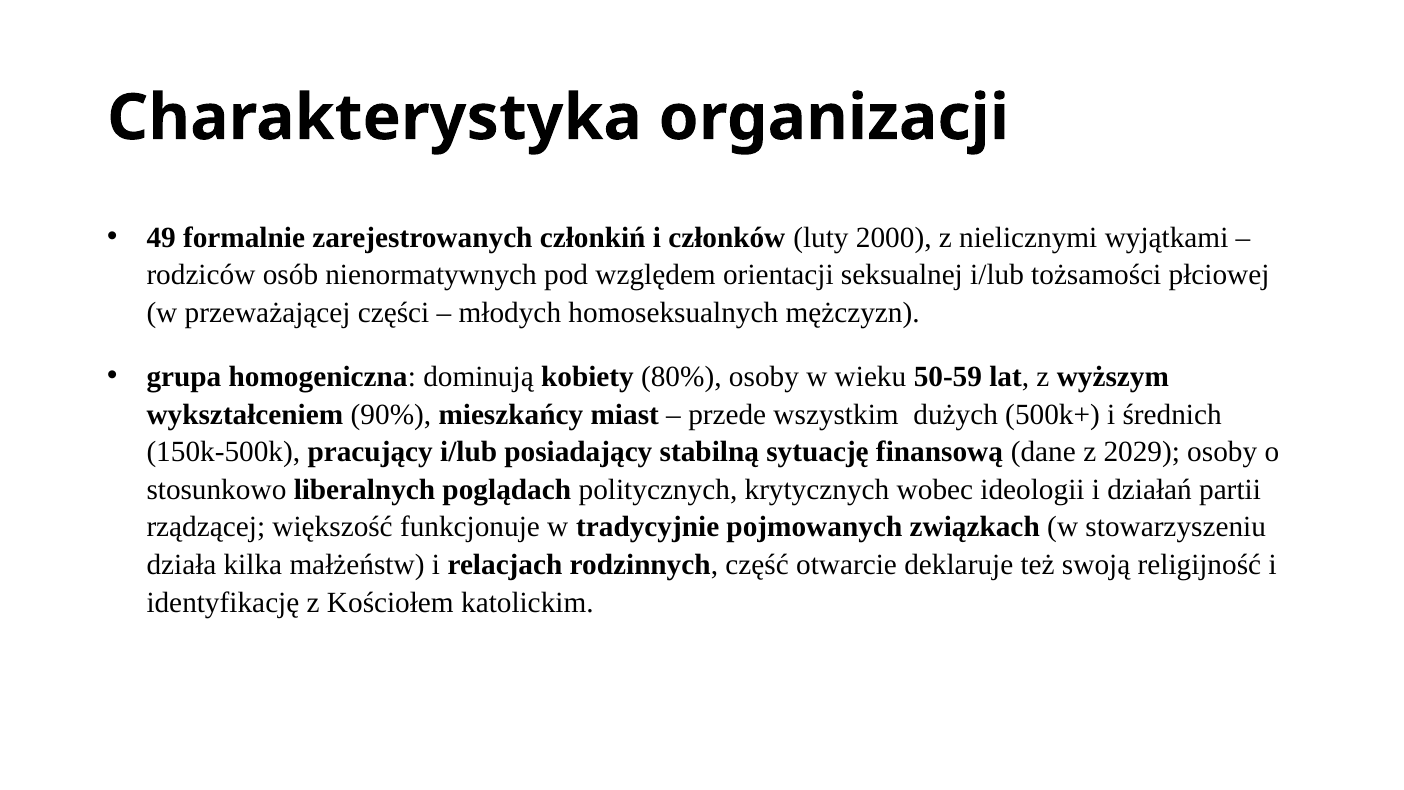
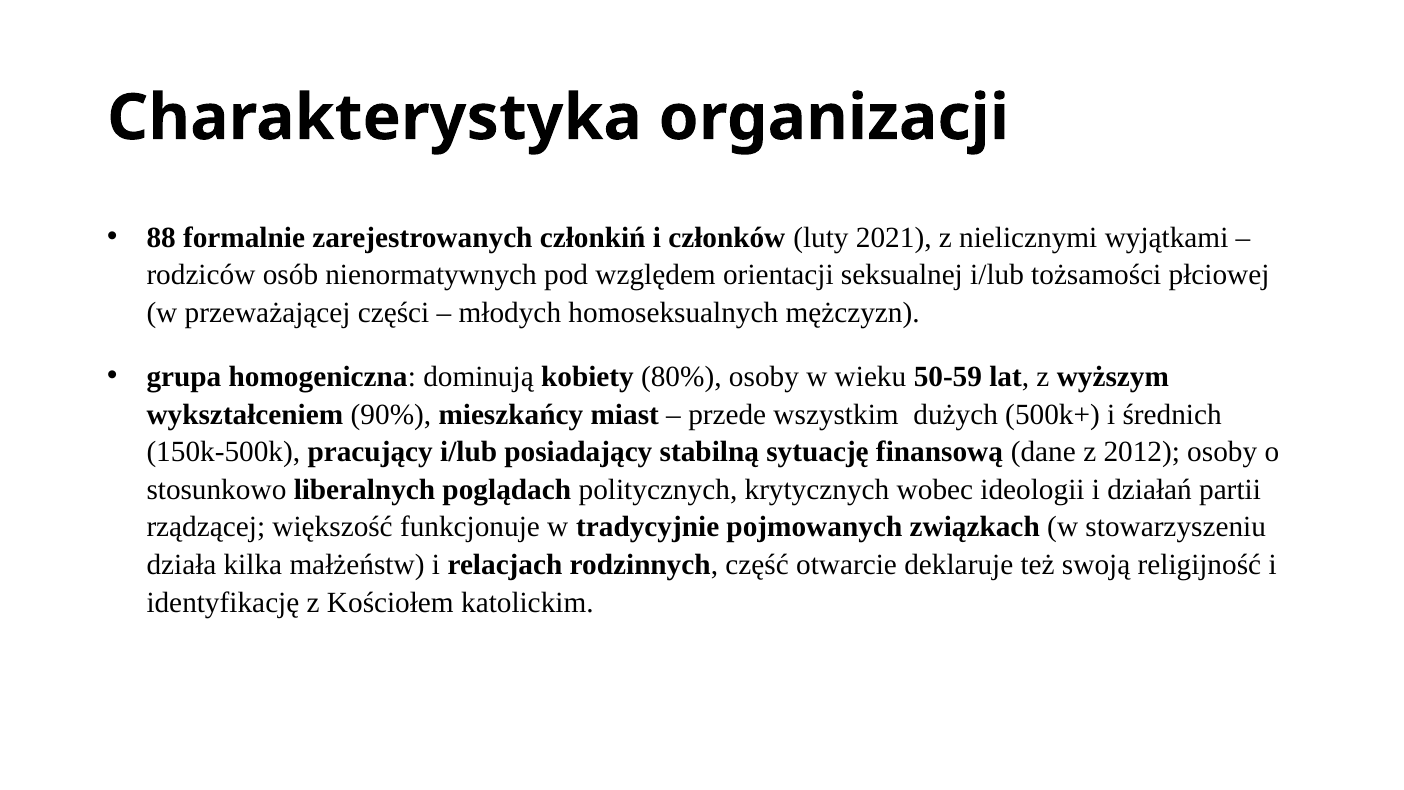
49: 49 -> 88 (161, 238)
2000: 2000 -> 2021 (894, 238)
2029: 2029 -> 2012 (1142, 452)
